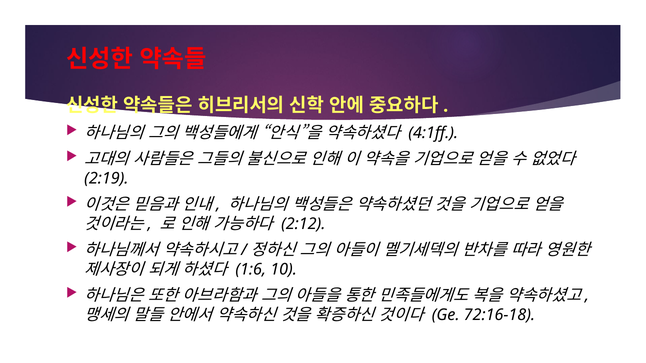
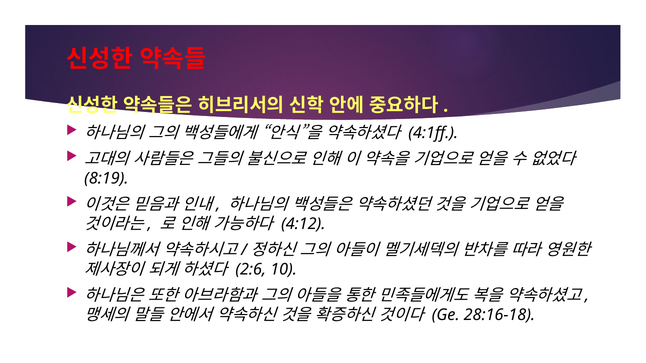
2:19: 2:19 -> 8:19 (106, 179)
2:12: 2:12 -> 4:12 (303, 224)
1:6: 1:6 -> 2:6 (251, 270)
72:16-18: 72:16-18 -> 28:16-18 (499, 315)
